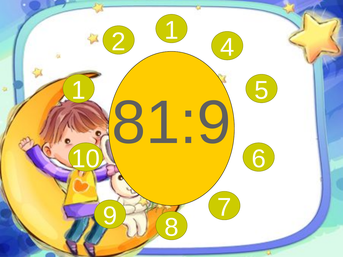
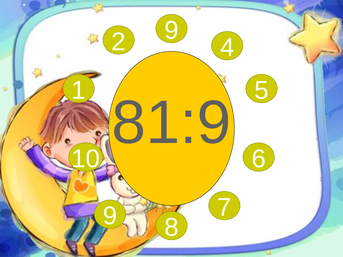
2 1: 1 -> 9 (171, 30)
